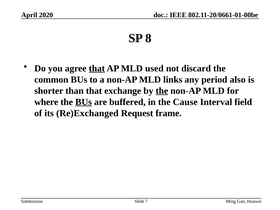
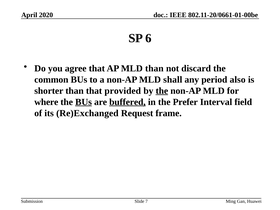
8: 8 -> 6 (148, 38)
that underline: present -> none (97, 68)
MLD used: used -> than (154, 68)
links: links -> shall (173, 80)
exchange: exchange -> provided (123, 91)
buffered underline: none -> present (127, 102)
Cause: Cause -> Prefer (185, 102)
